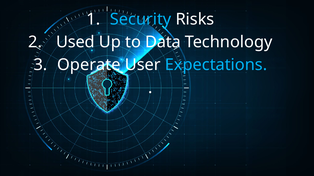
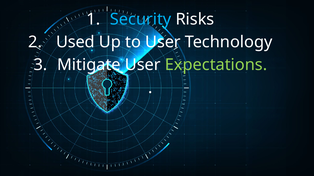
to Data: Data -> User (163, 42)
Operate: Operate -> Mitigate (89, 65)
Expectations colour: light blue -> light green (216, 65)
